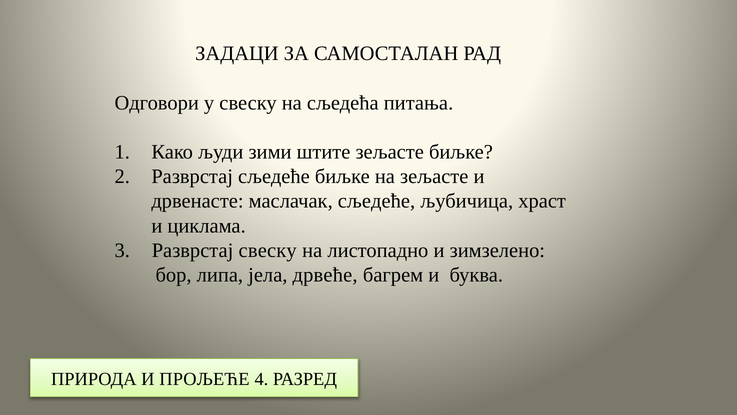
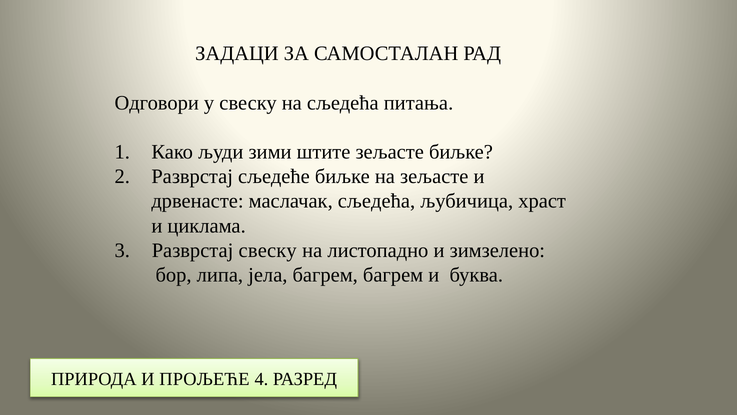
маслачак сљедеће: сљедеће -> сљедећа (377, 201)
јела дрвеће: дрвеће -> багрем (325, 275)
